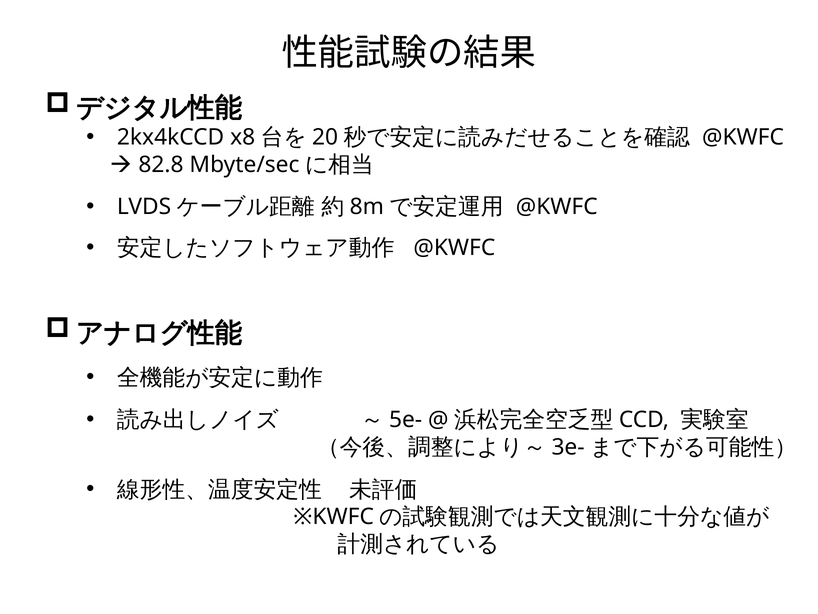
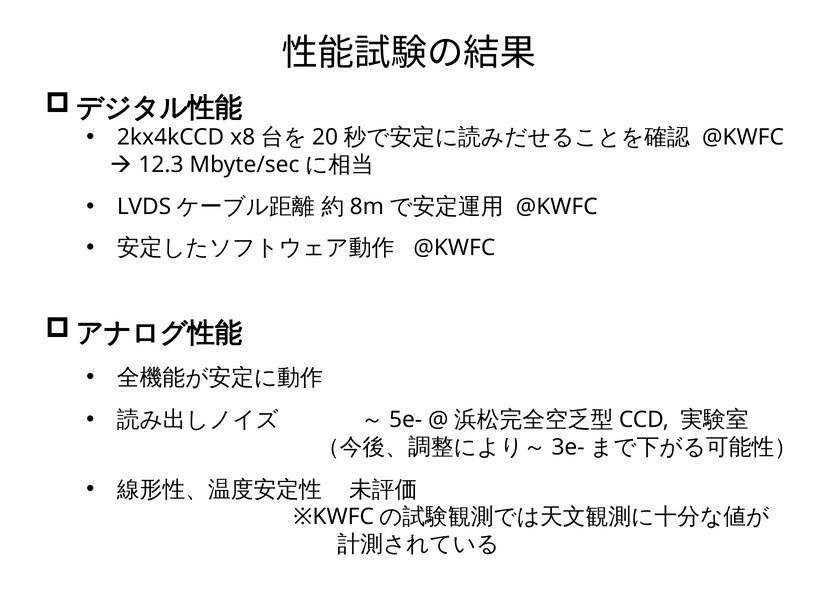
82.8: 82.8 -> 12.3 (161, 164)
